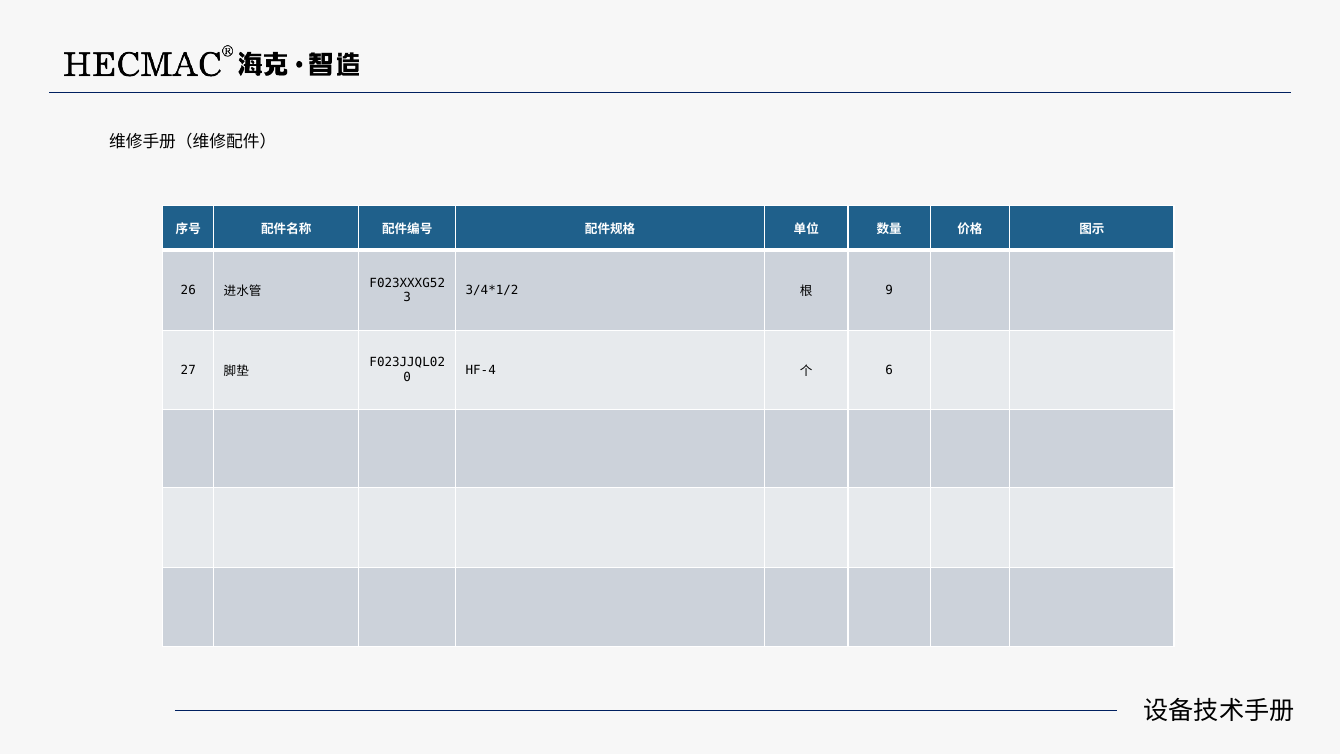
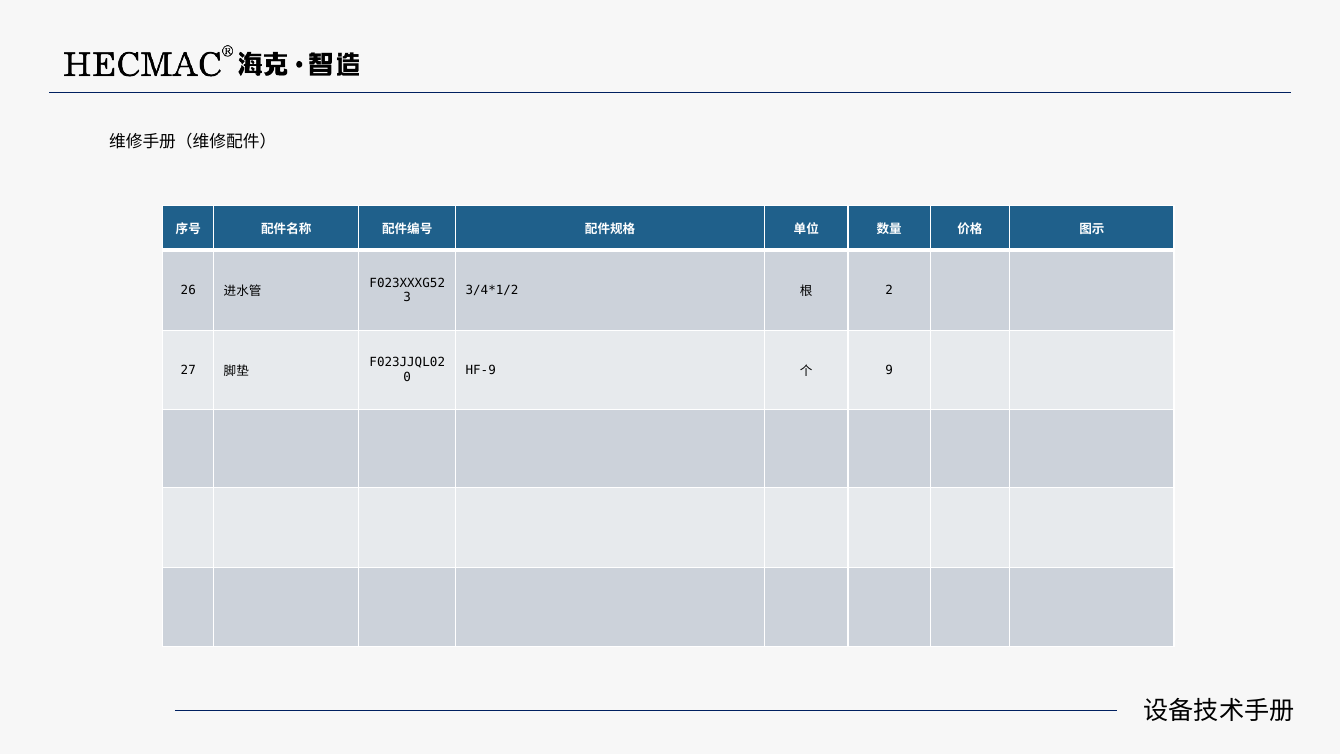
9: 9 -> 2 (889, 290)
HF-4: HF-4 -> HF-9 (481, 370)
6: 6 -> 9 (889, 370)
